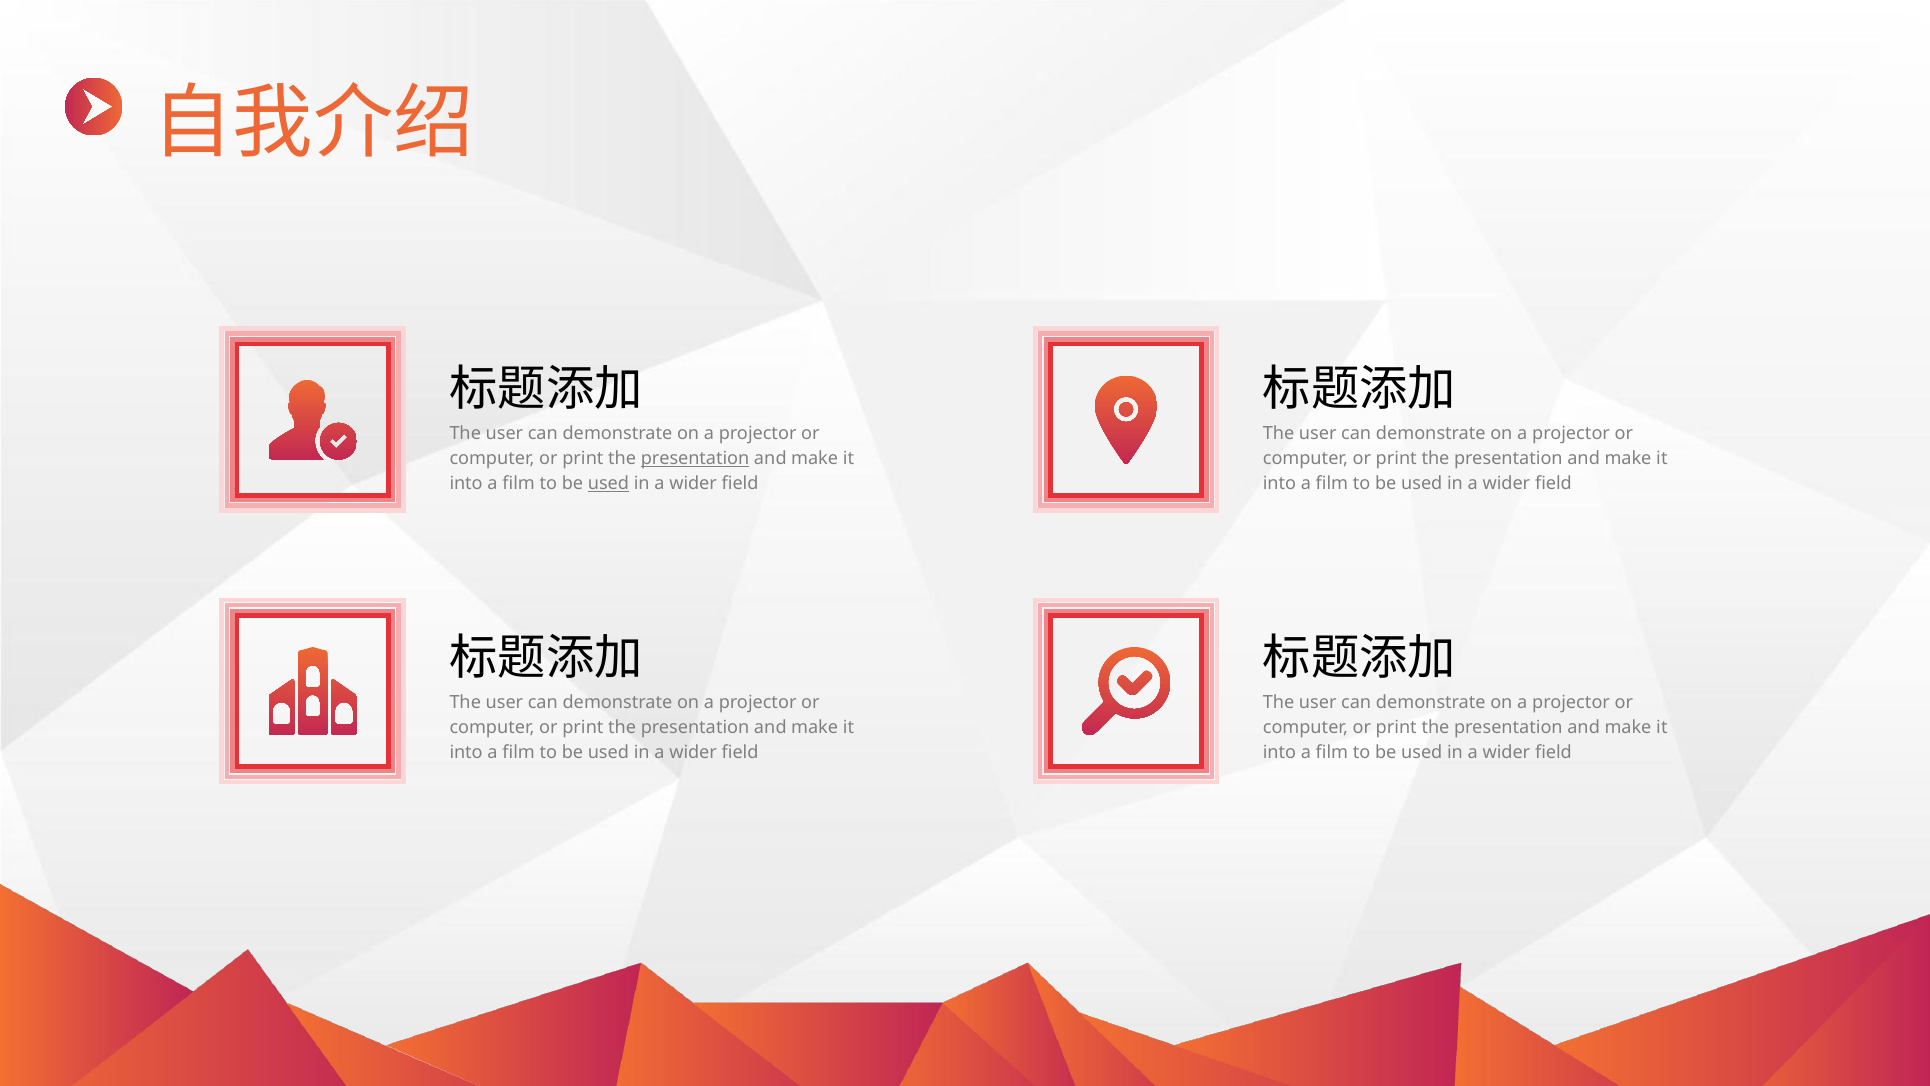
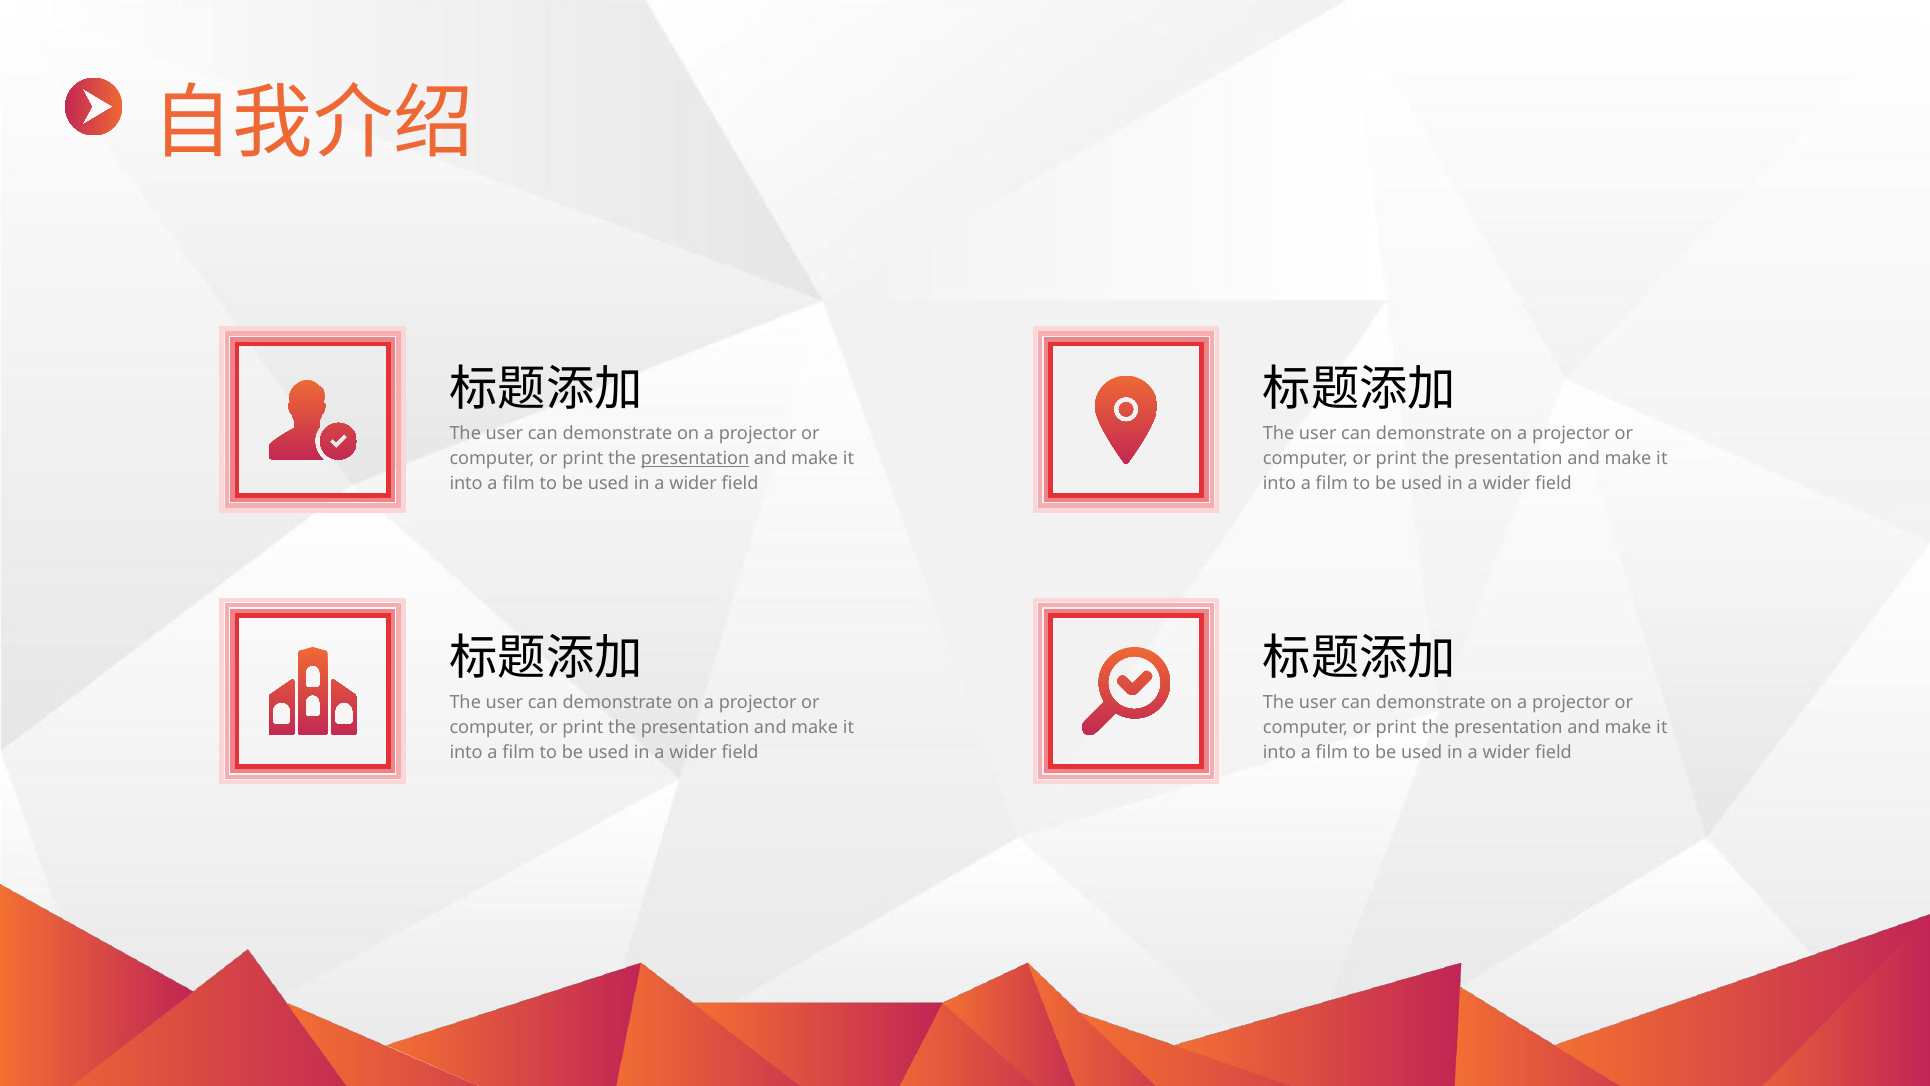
used underline: present -> none (608, 483)
